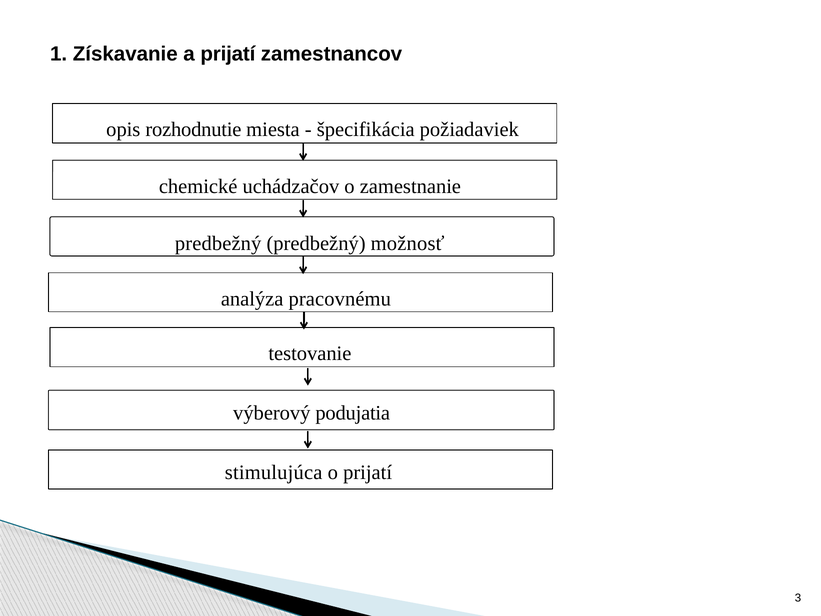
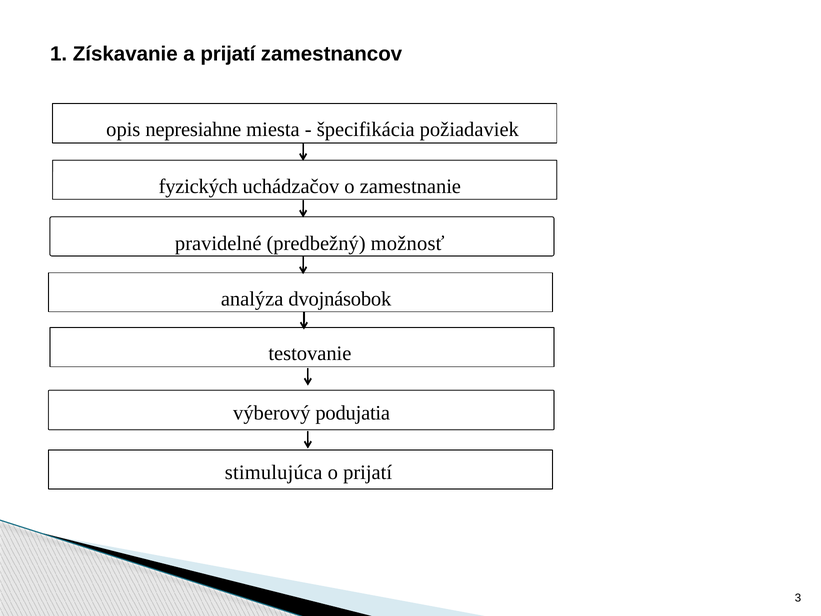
rozhodnutie: rozhodnutie -> nepresiahne (193, 130)
chemické: chemické -> fyzických (198, 186)
predbežný: predbežný -> pravidelné (218, 243)
pracovnému: pracovnému -> dvojnásobok (340, 299)
